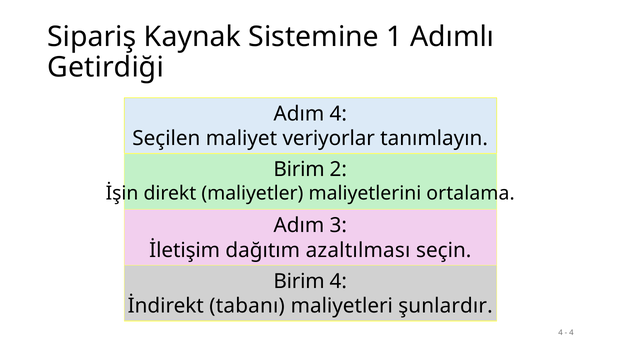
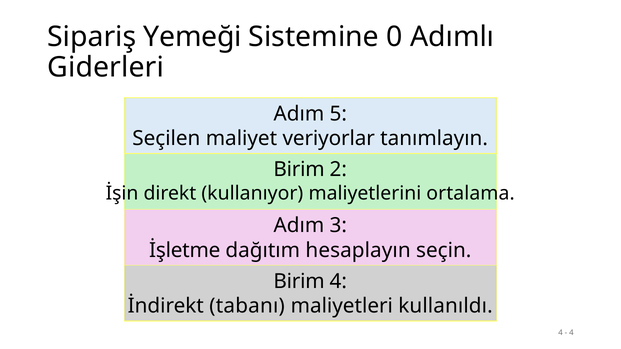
Kaynak: Kaynak -> Yemeği (193, 37)
1: 1 -> 0 (394, 37)
Getirdiği: Getirdiği -> Giderleri (106, 68)
Adım 4: 4 -> 5 (338, 114)
maliyetler: maliyetler -> kullanıyor (252, 194)
İletişim: İletişim -> İşletme (185, 251)
azaltılması: azaltılması -> hesaplayın (358, 251)
şunlardır: şunlardır -> kullanıldı (446, 306)
